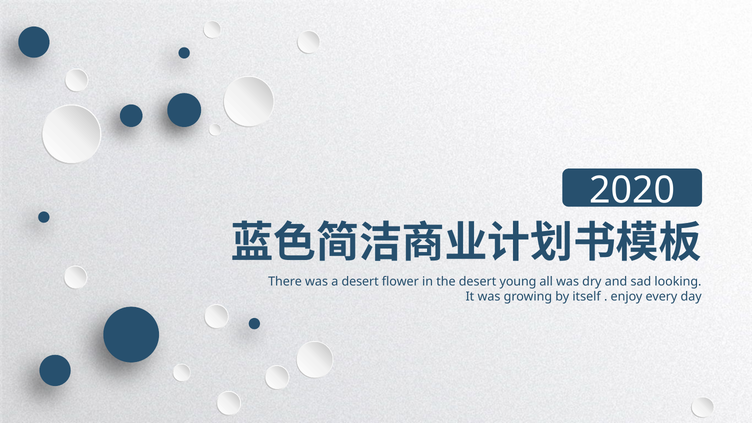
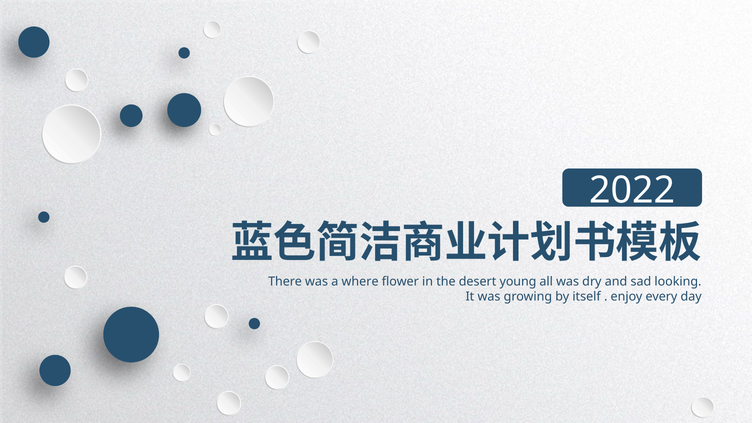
2020: 2020 -> 2022 (632, 190)
a desert: desert -> where (360, 281)
